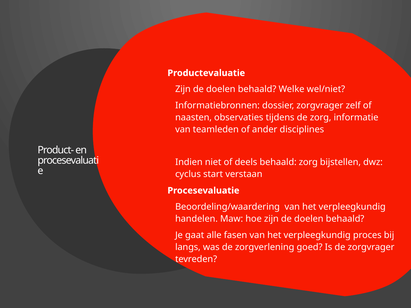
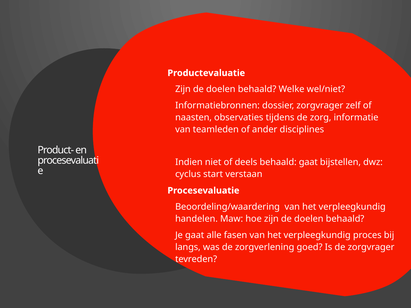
behaald zorg: zorg -> gaat (308, 162)
